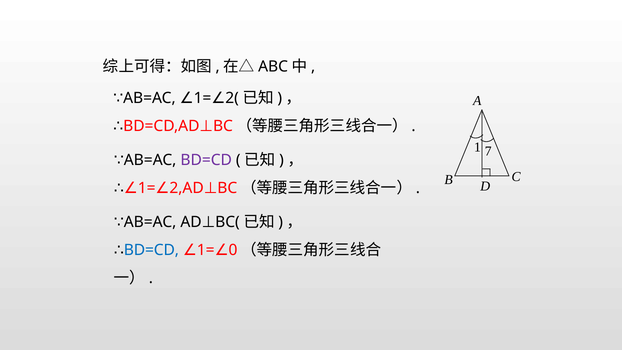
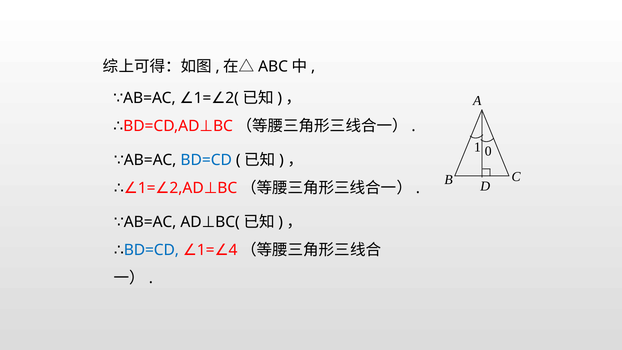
7: 7 -> 0 (488, 151)
BD=CD colour: purple -> blue (206, 160)
0: 0 -> 4 (233, 250)
